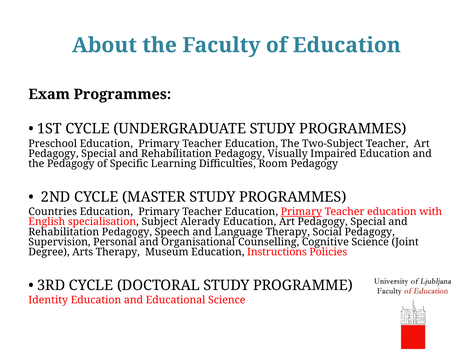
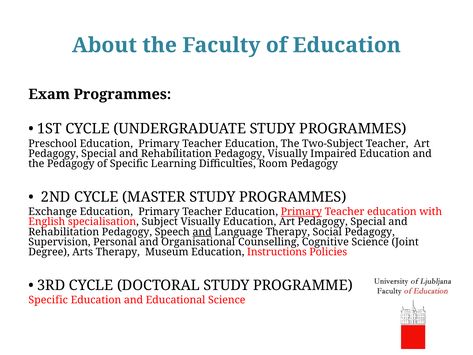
Countries: Countries -> Exchange (53, 212)
Subject Alerady: Alerady -> Visually (200, 222)
and underline: none -> present (202, 232)
Identity: Identity -> Specific (48, 300)
